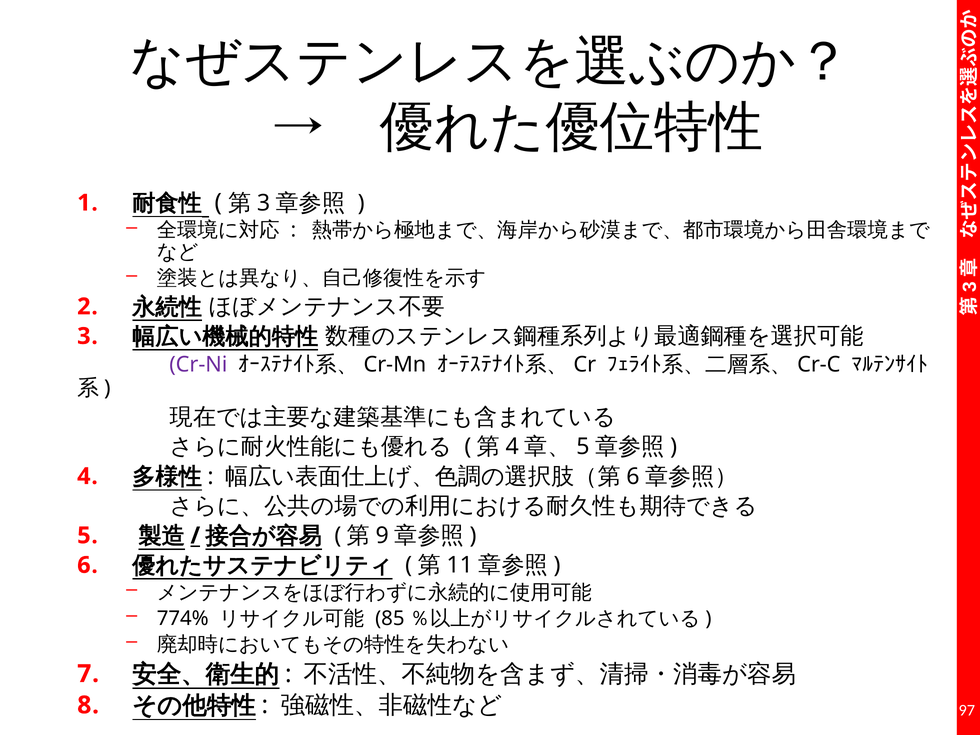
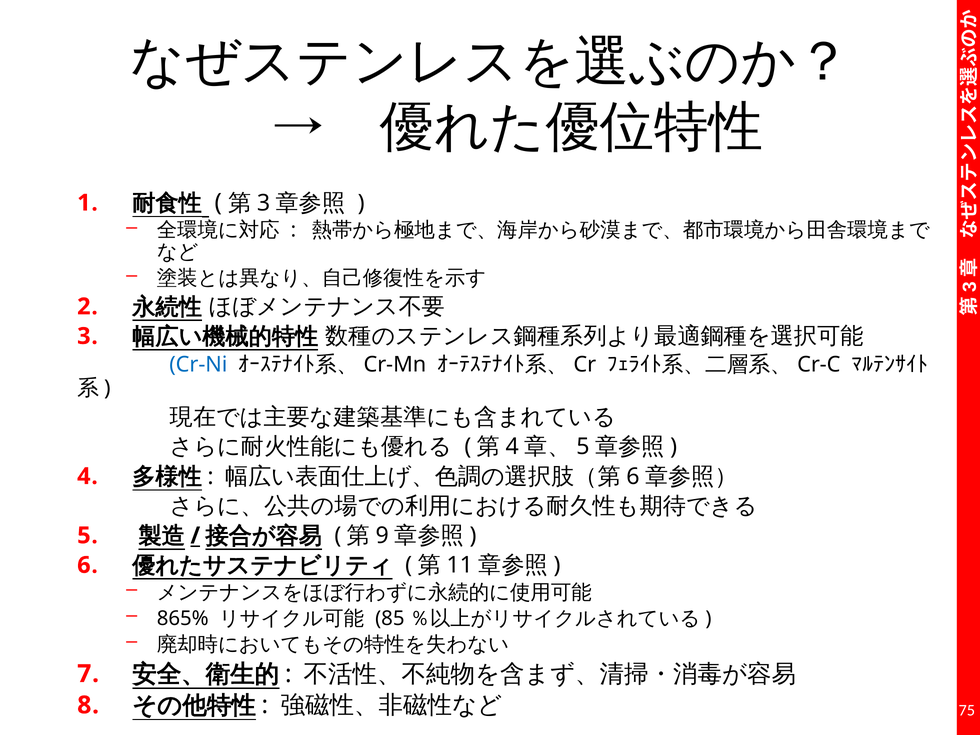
Cr-Ni colour: purple -> blue (198, 365)
774%: 774% -> 865% (183, 618)
97: 97 -> 75 (967, 711)
